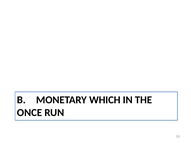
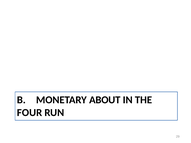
WHICH: WHICH -> ABOUT (105, 100)
ONCE: ONCE -> FOUR (30, 113)
